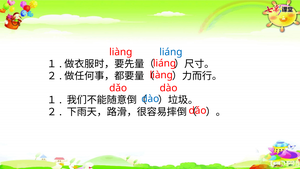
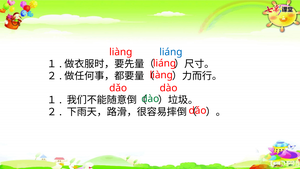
dào colour: blue -> green (150, 99)
